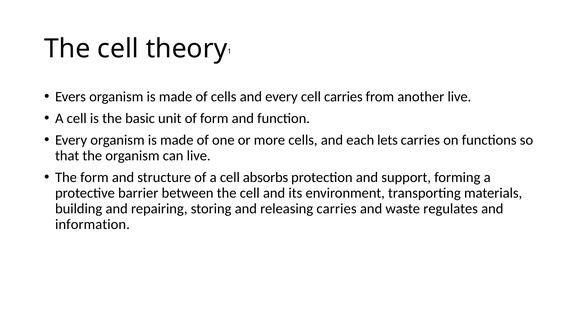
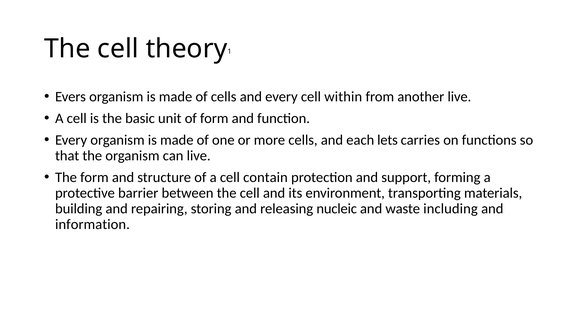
cell carries: carries -> within (343, 97)
absorbs: absorbs -> contain (265, 178)
releasing carries: carries -> nucleic (337, 209)
regulates: regulates -> including (451, 209)
